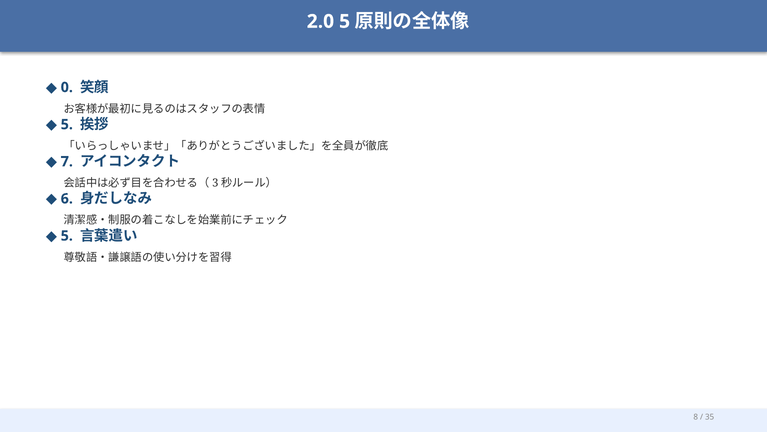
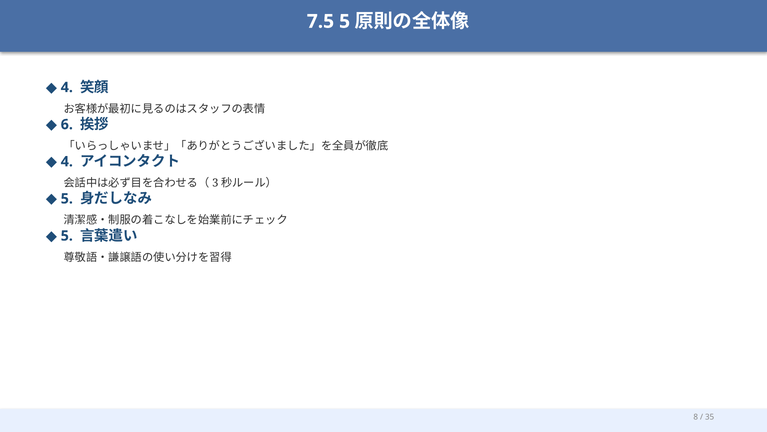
2.0: 2.0 -> 7.5 (320, 21)
0: 0 -> 4 (67, 87)
5: 5 -> 6 (67, 124)
7: 7 -> 4 (67, 161)
6: 6 -> 5 (67, 198)
